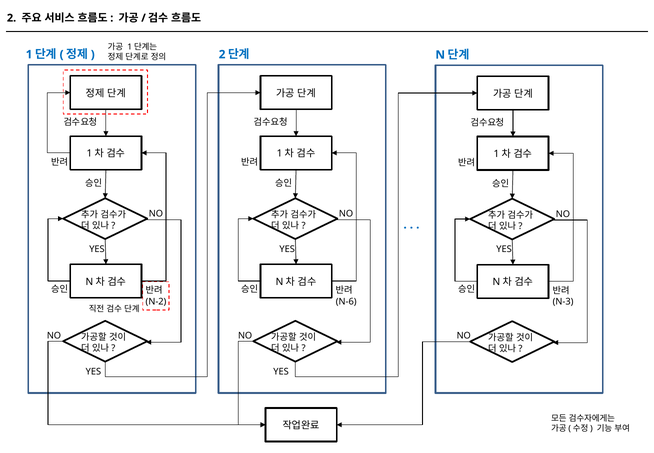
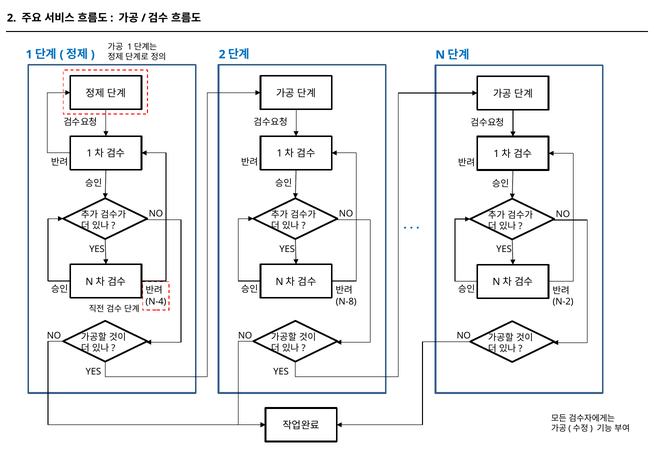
N-2: N-2 -> N-4 (156, 301)
N-6: N-6 -> N-8 (346, 301)
N-3: N-3 -> N-2 (563, 302)
